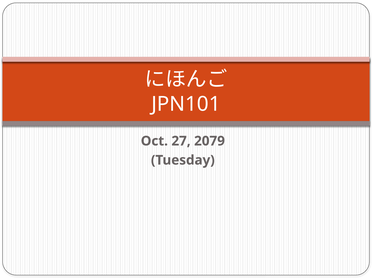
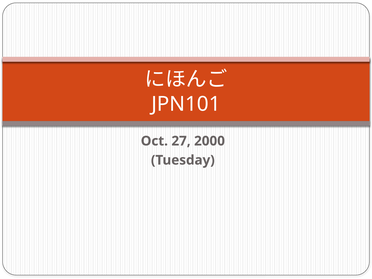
2079: 2079 -> 2000 (209, 141)
